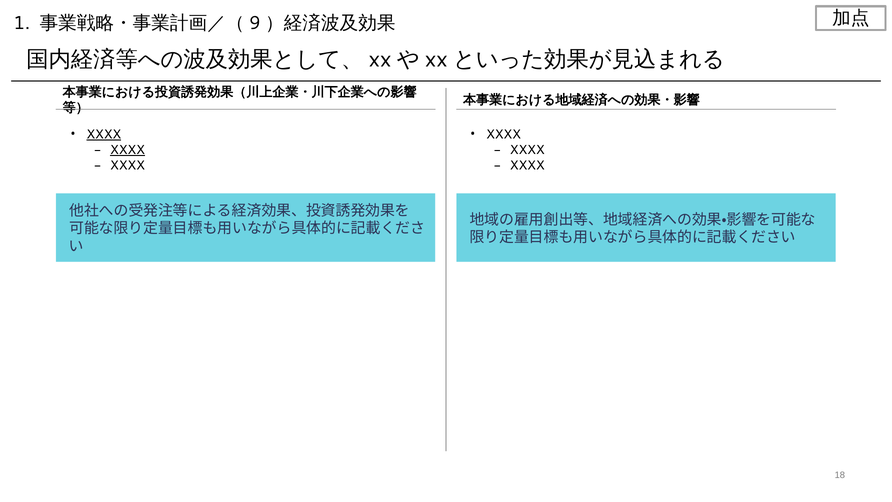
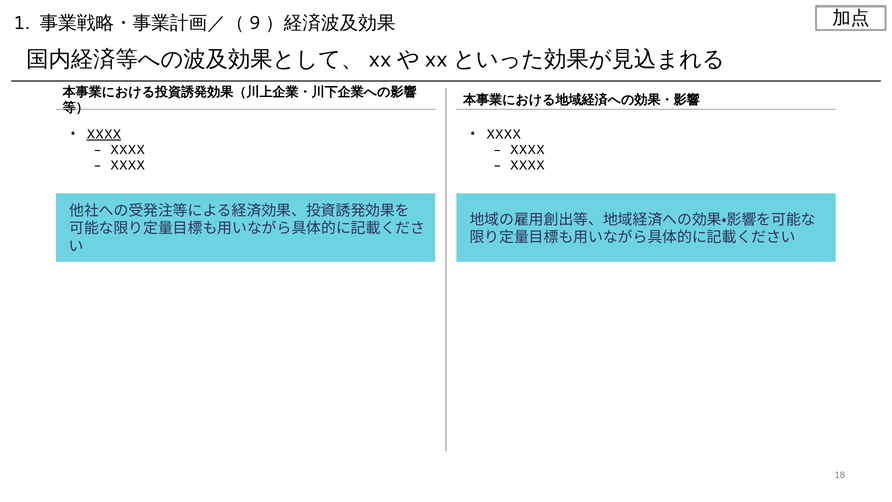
XXXX underline: present -> none (127, 150)
